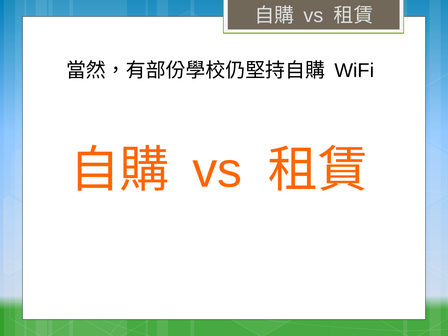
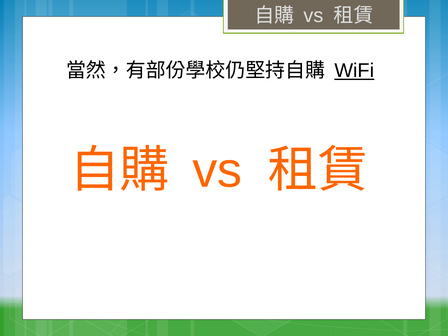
WiFi underline: none -> present (354, 71)
